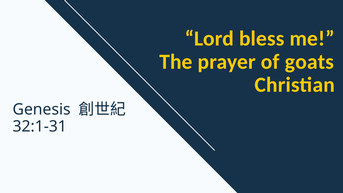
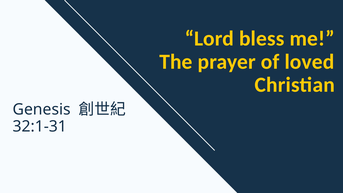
goats: goats -> loved (309, 62)
